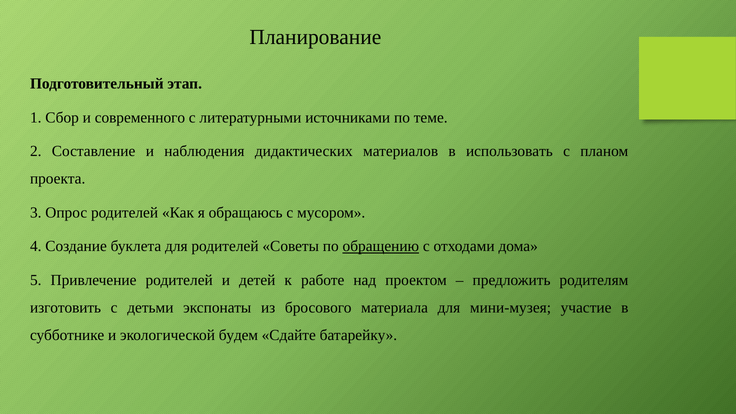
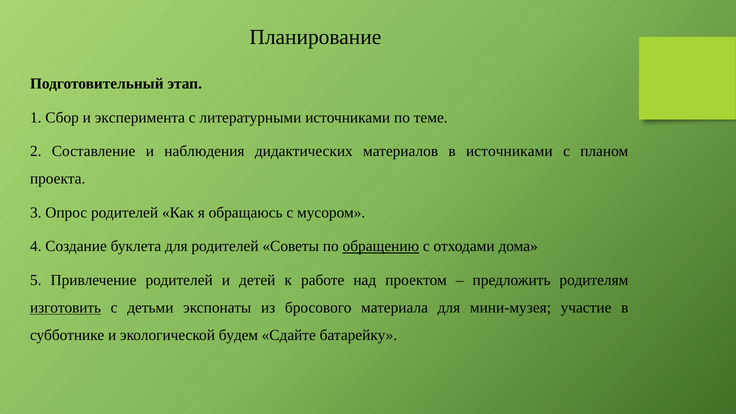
современного: современного -> эксперимента (140, 118)
в использовать: использовать -> источниками (509, 151)
изготовить underline: none -> present (66, 308)
